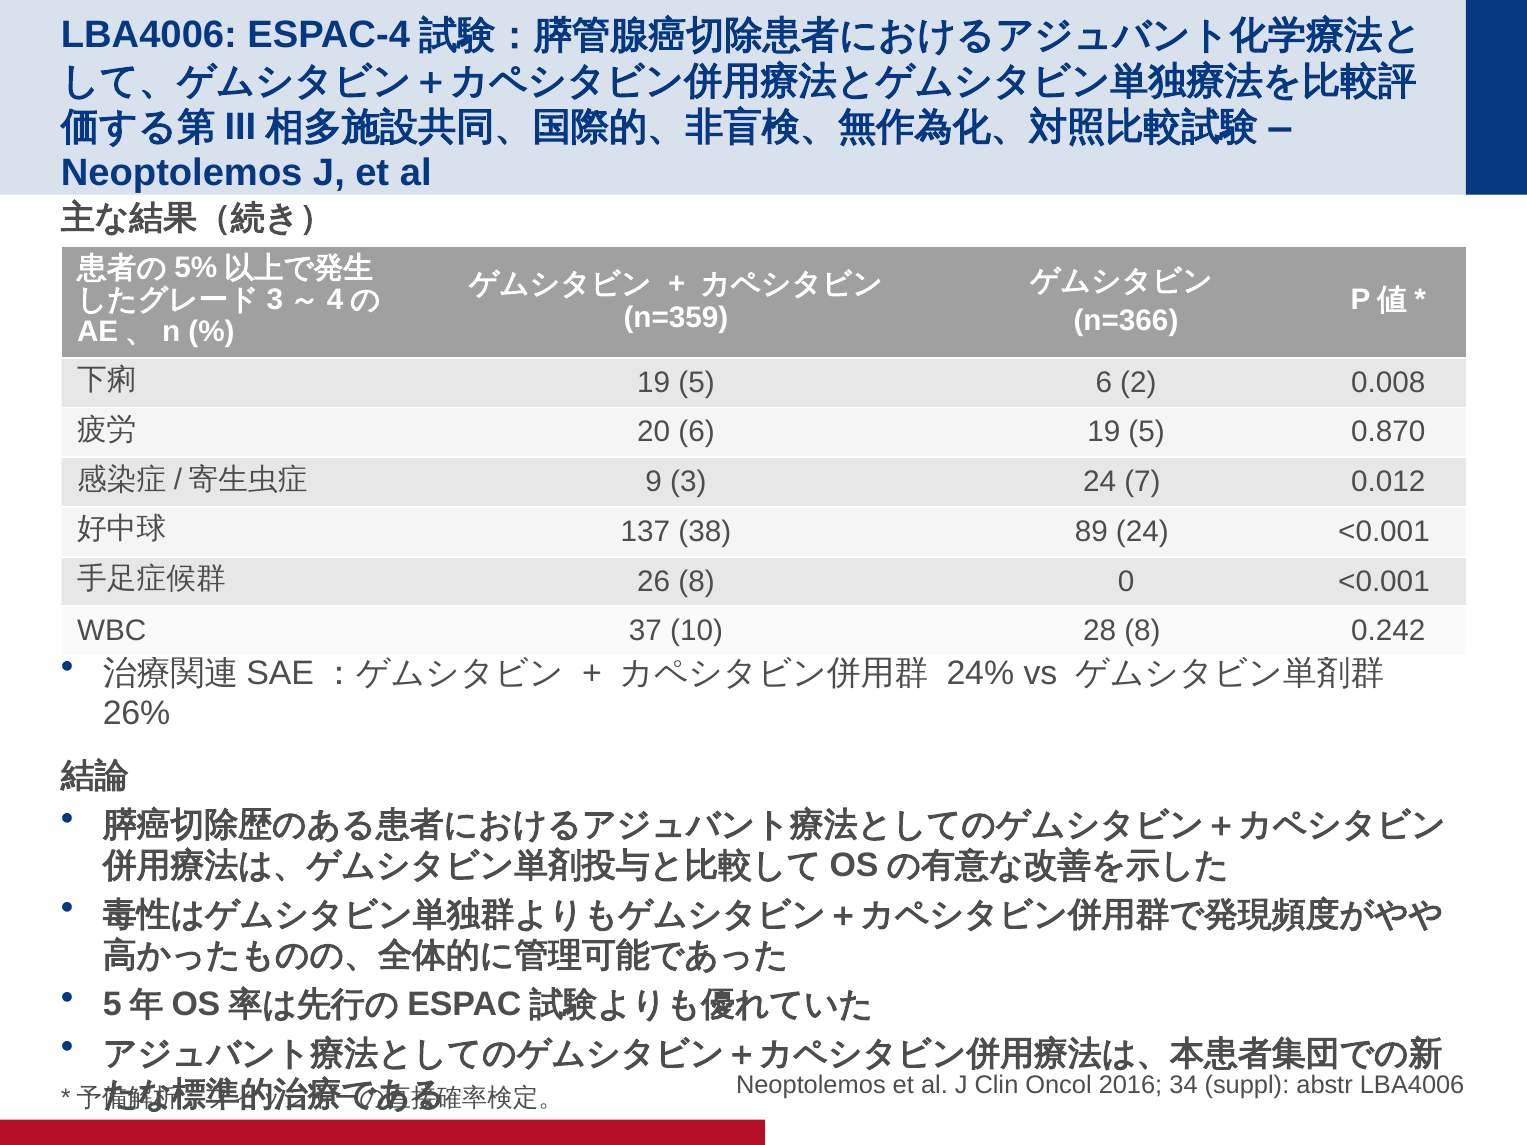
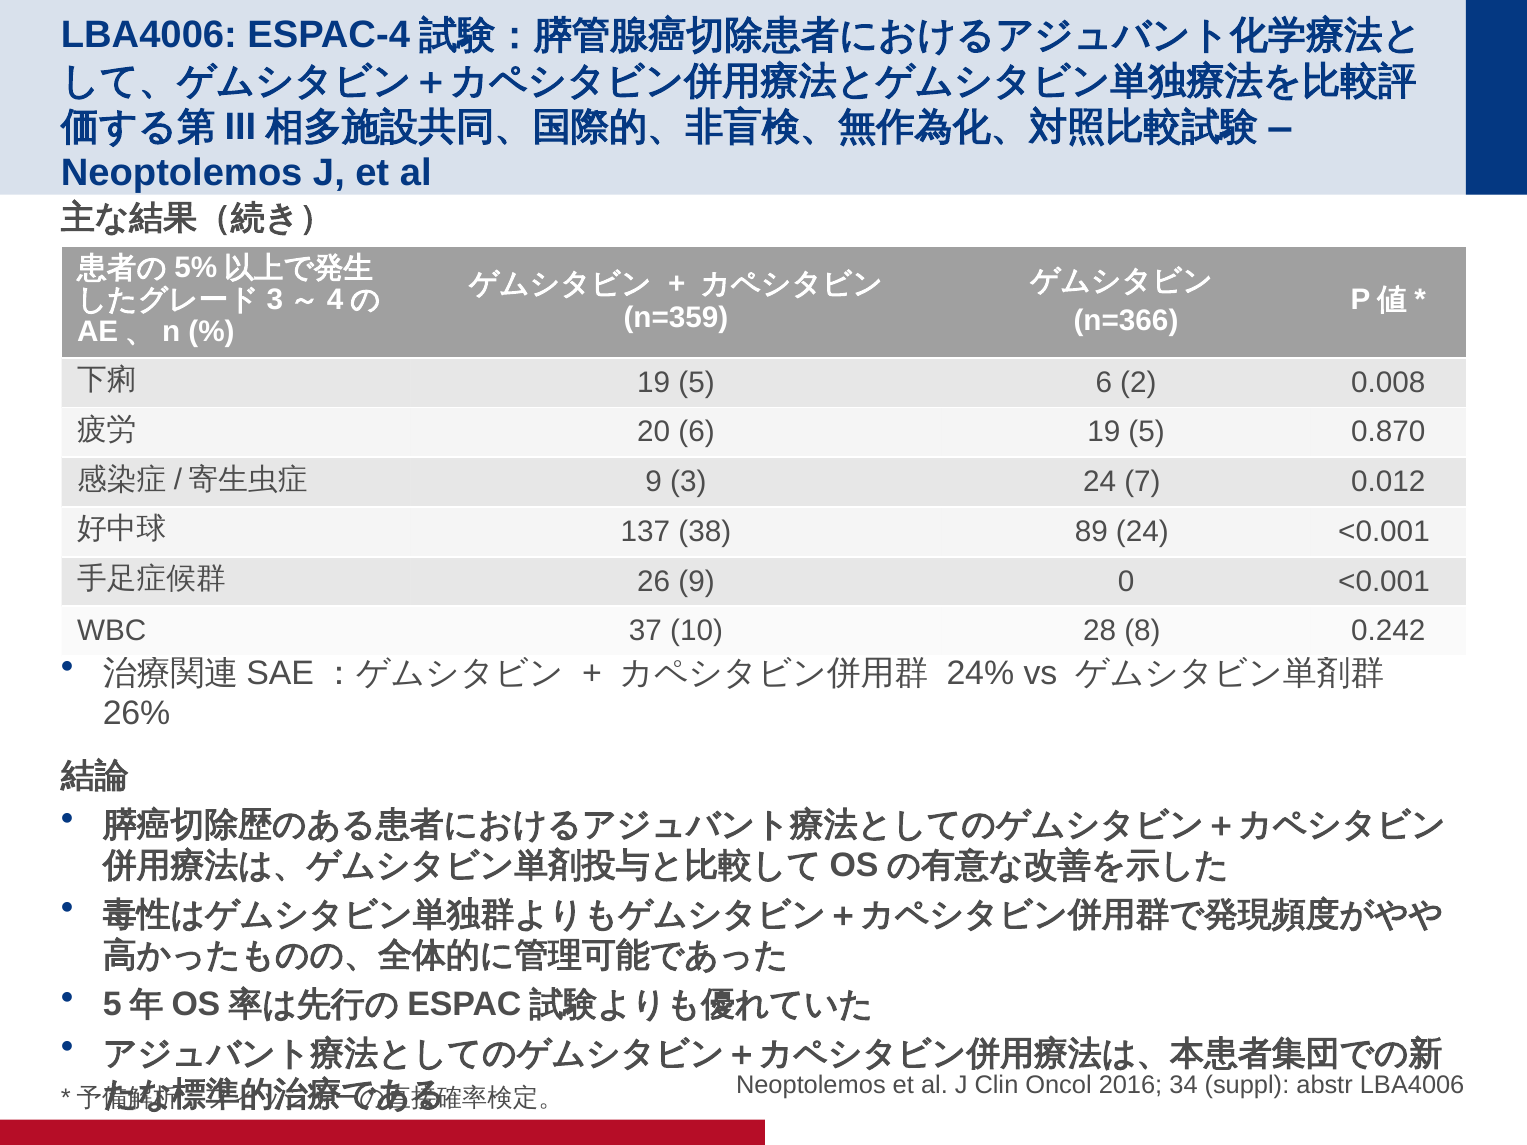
26 8: 8 -> 9 (697, 581)
